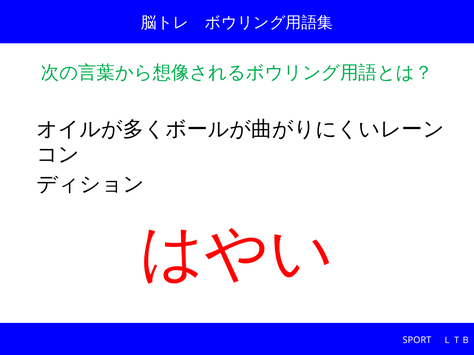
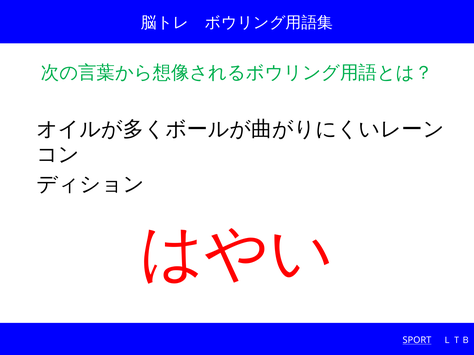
SPORT underline: none -> present (417, 341)
